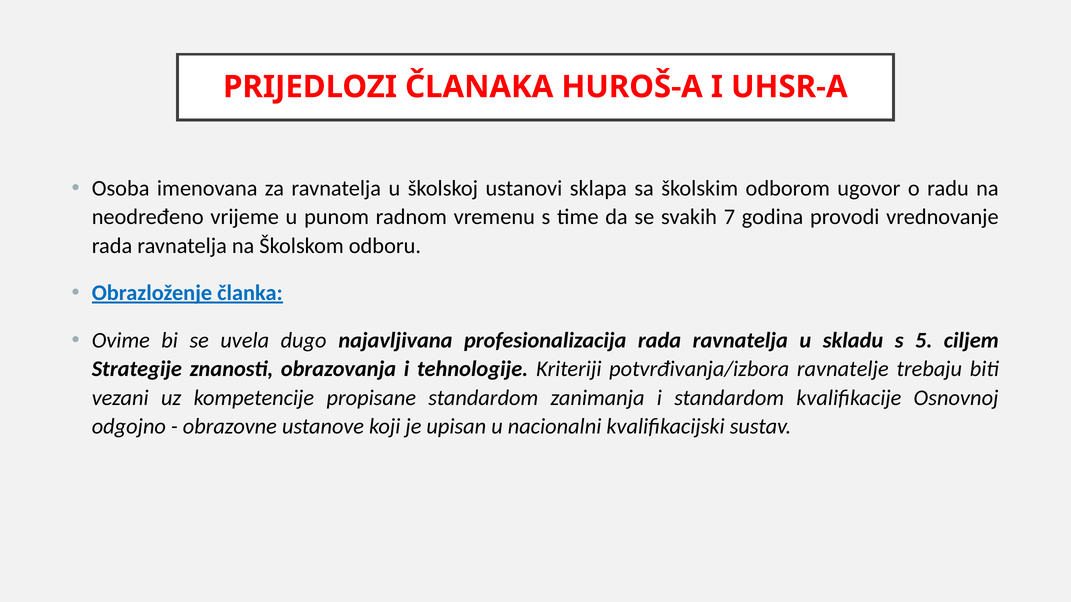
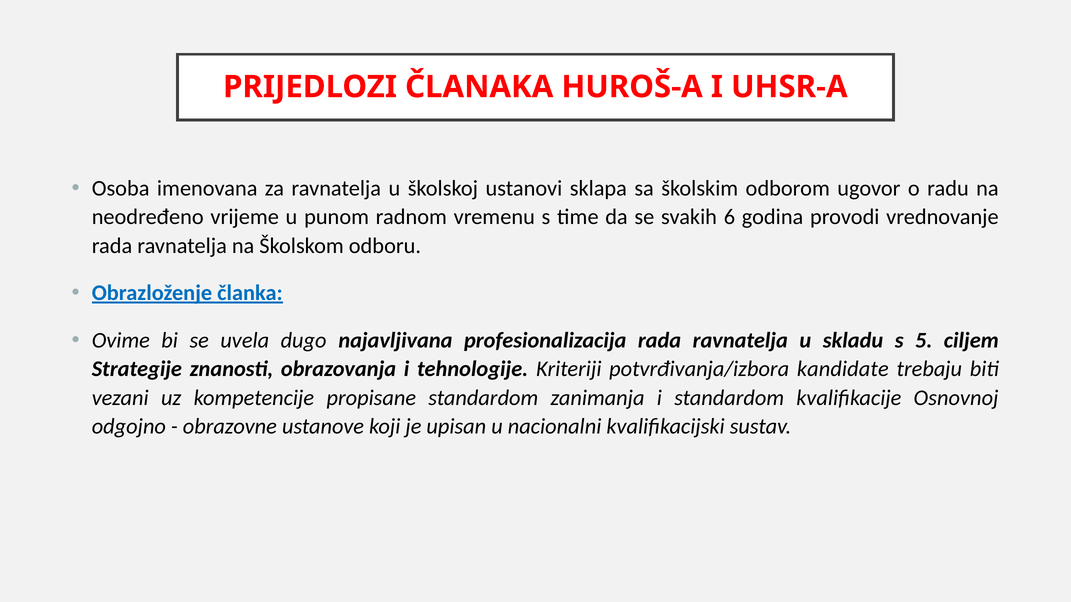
7: 7 -> 6 (729, 217)
ravnatelje: ravnatelje -> kandidate (843, 369)
